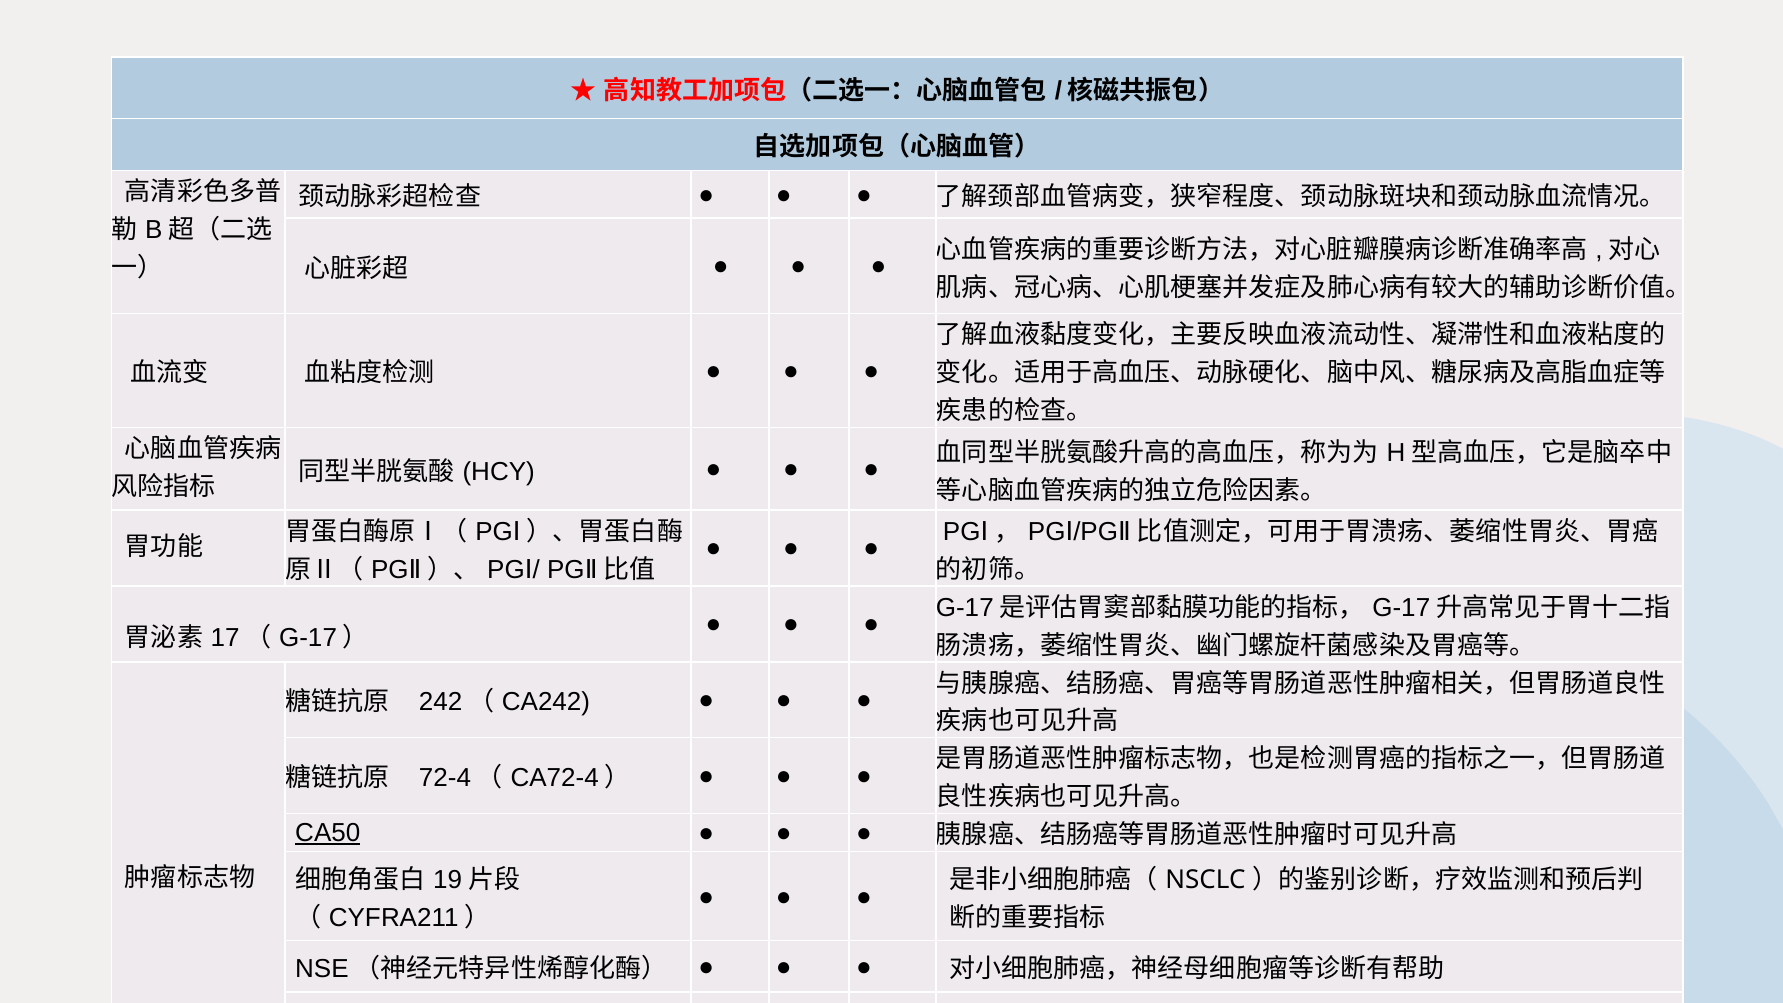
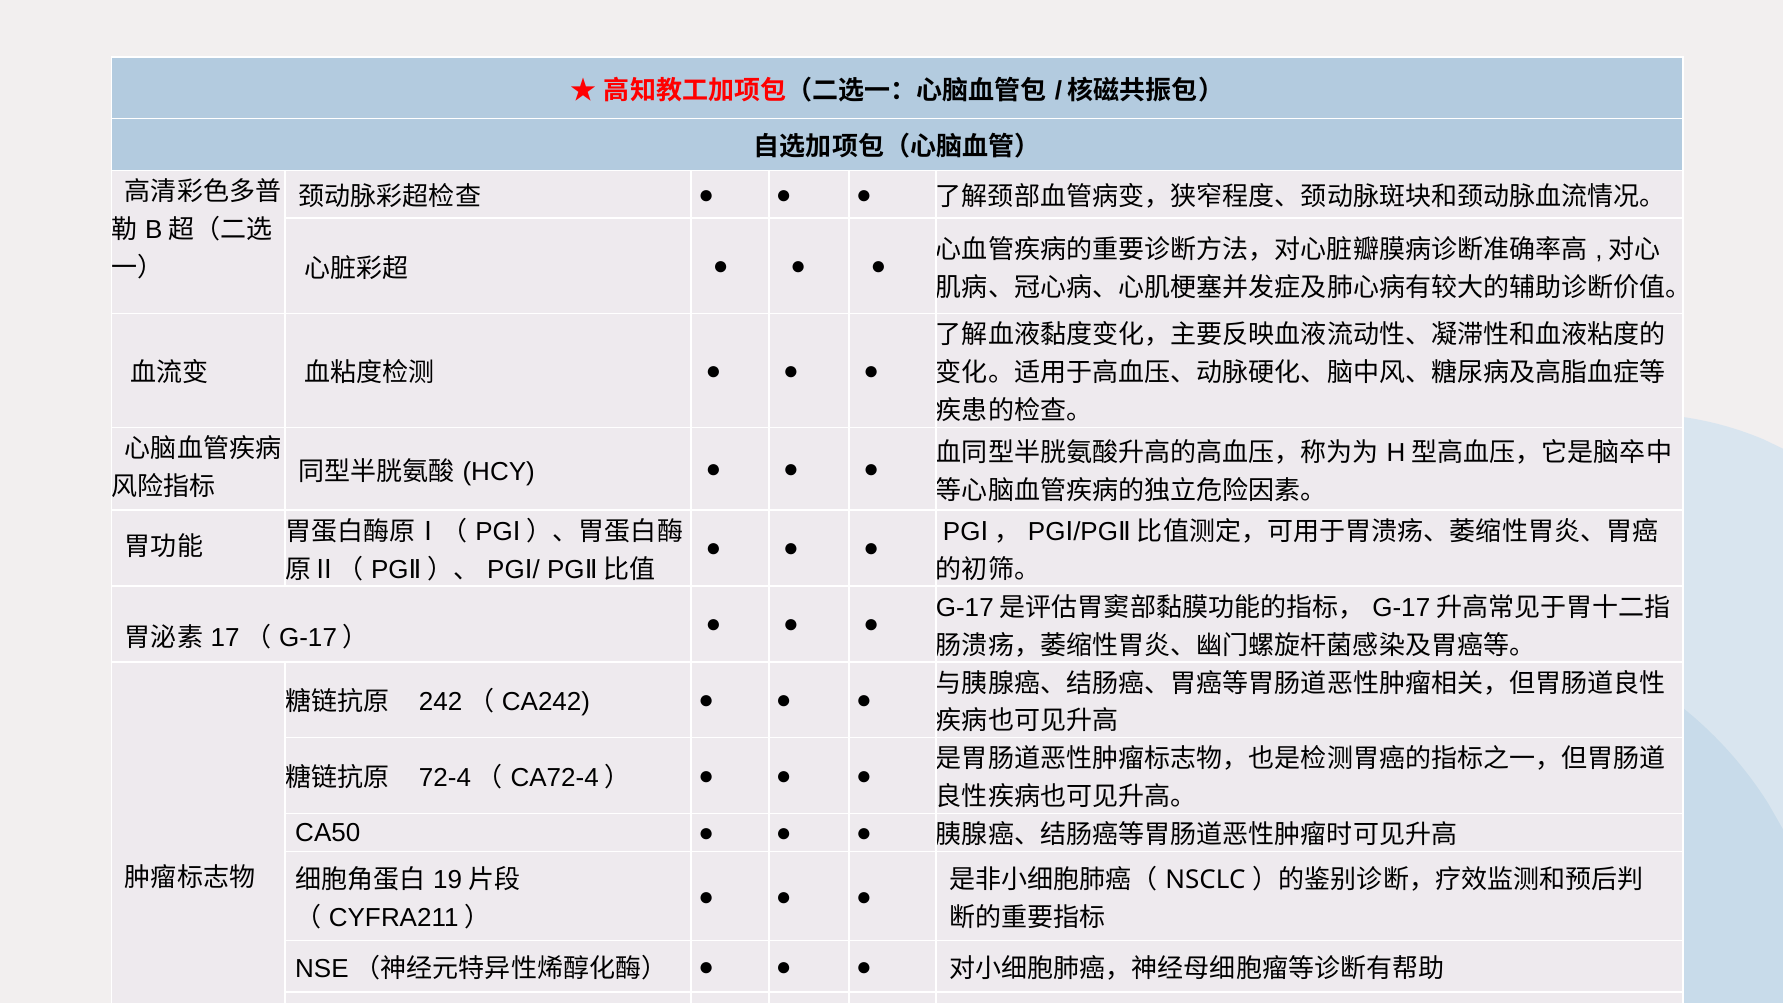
CA50 underline: present -> none (328, 833)
